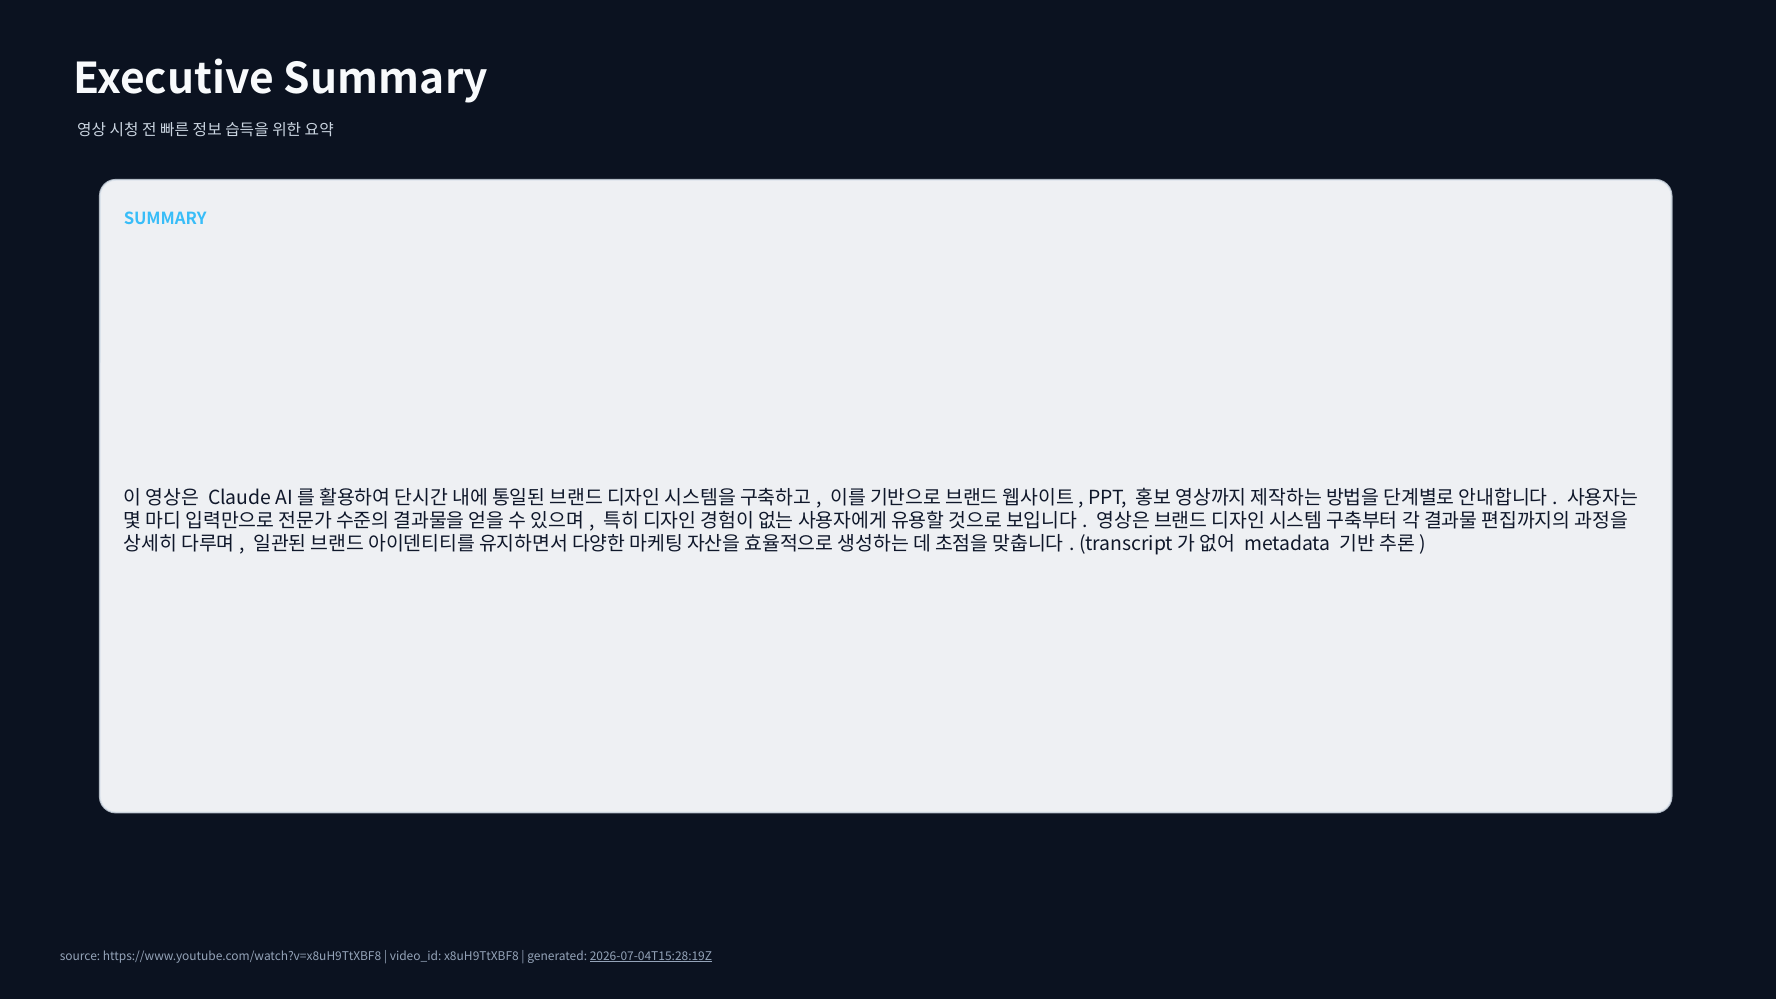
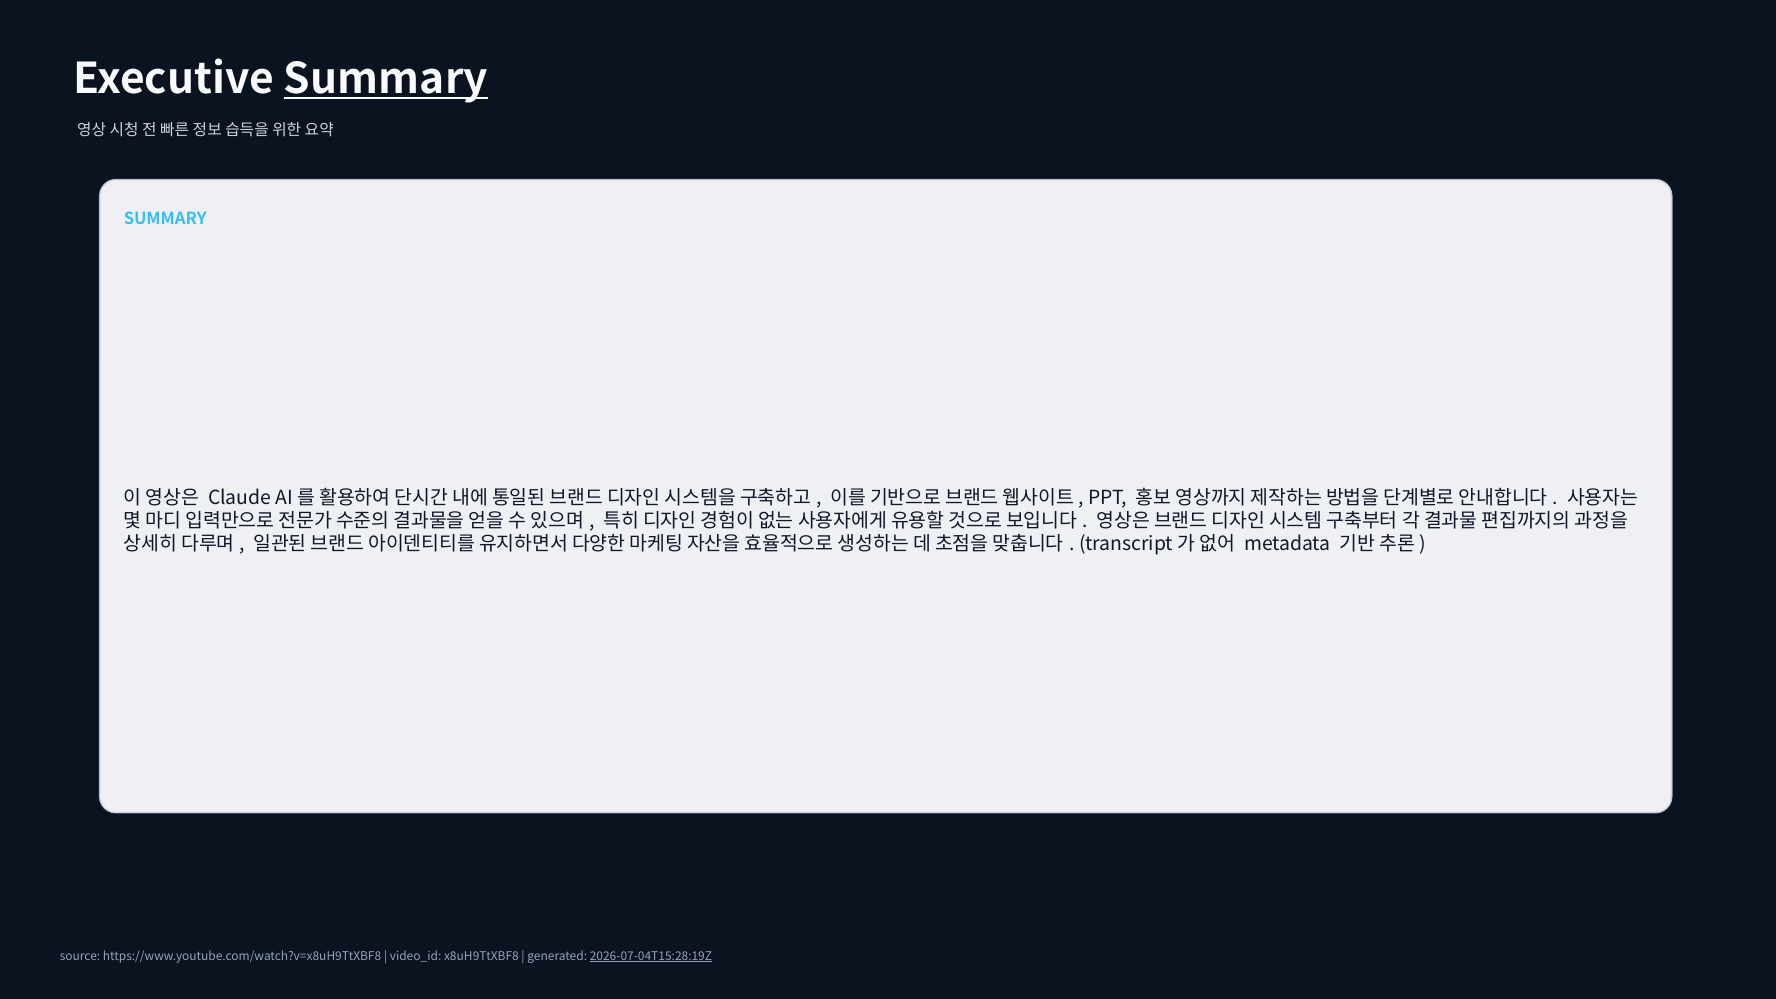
Summary underline: none -> present (386, 80)
